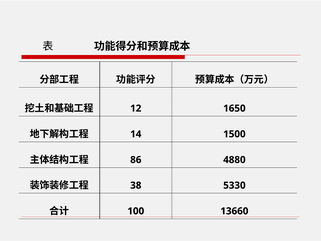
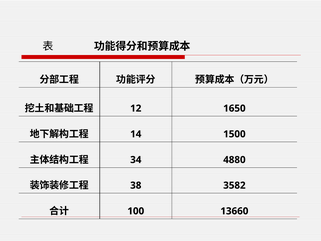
86: 86 -> 34 (136, 160)
5330: 5330 -> 3582 (234, 185)
